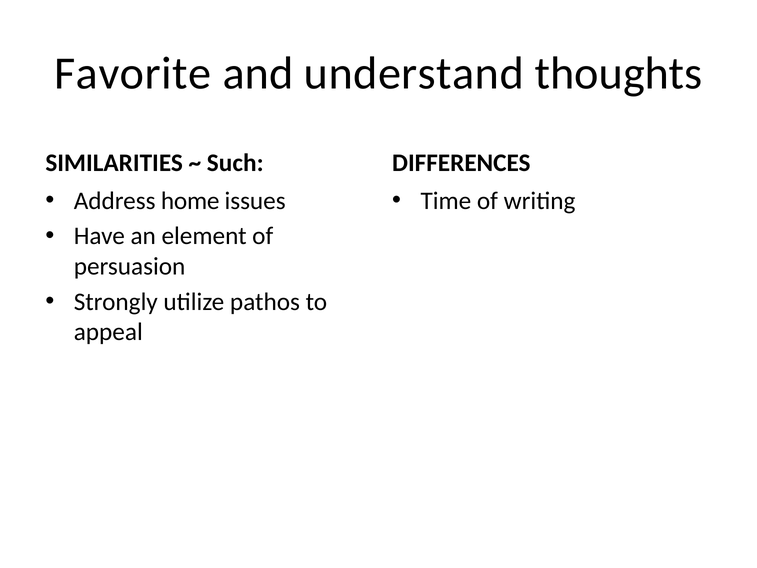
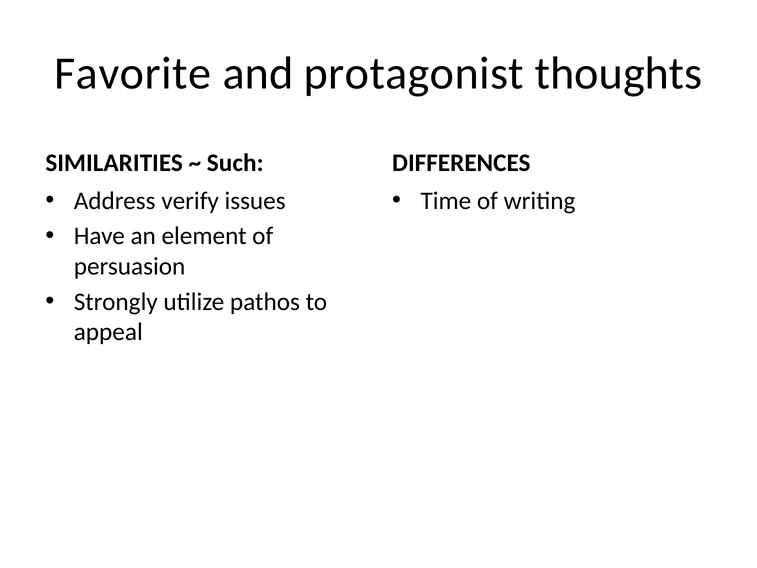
understand: understand -> protagonist (414, 73)
home: home -> verify (190, 201)
